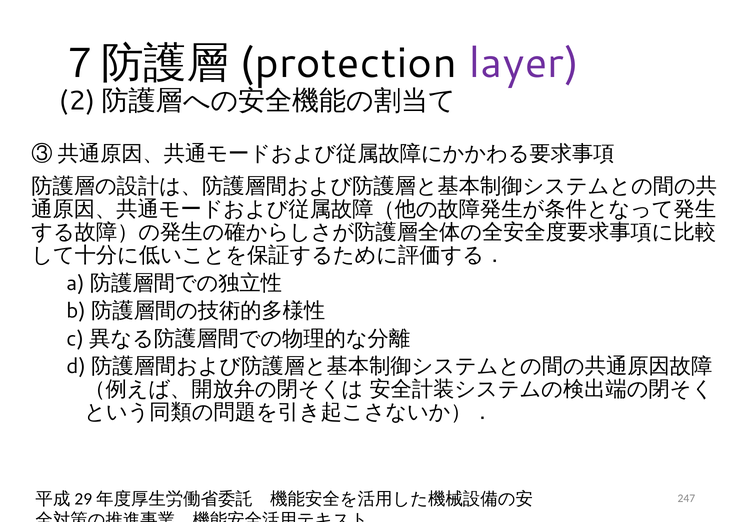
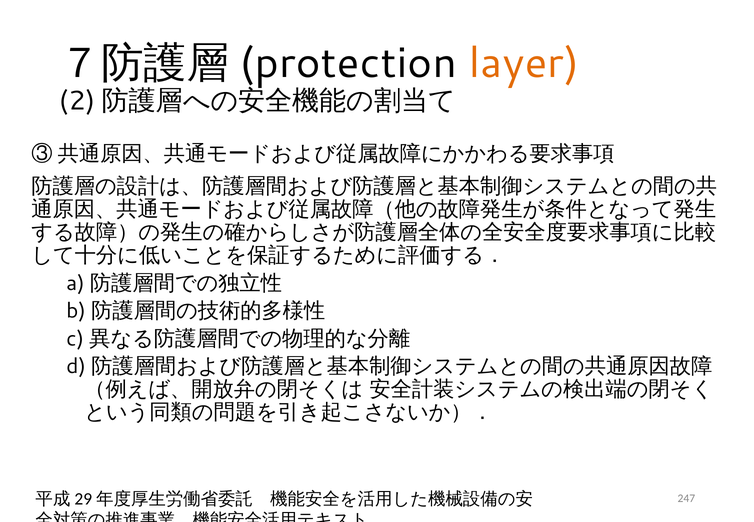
layer colour: purple -> orange (524, 63)
